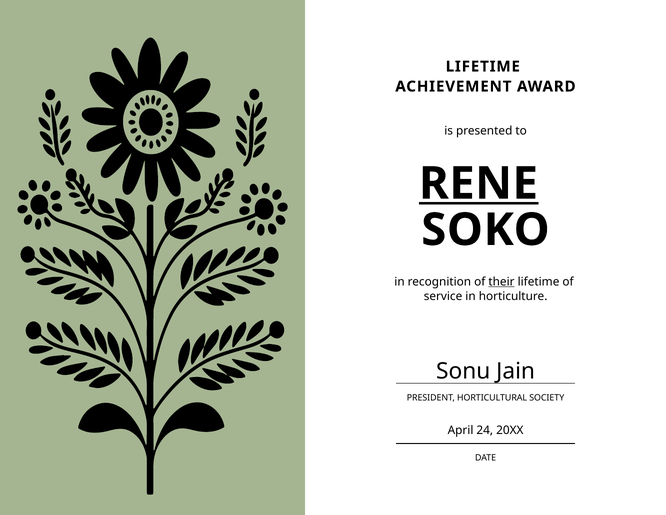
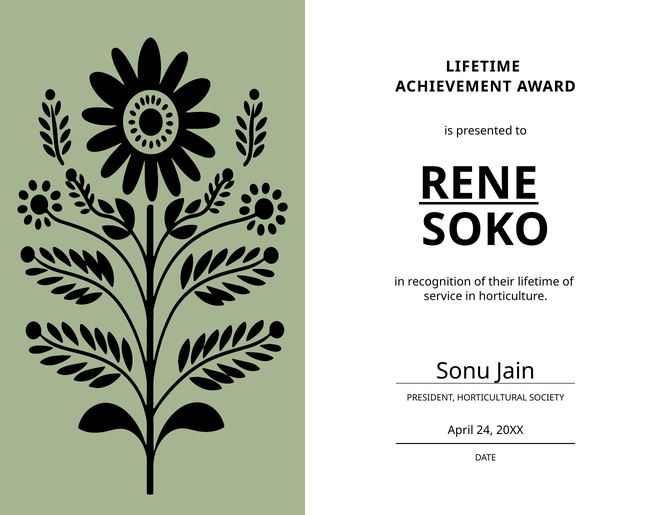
their underline: present -> none (501, 281)
